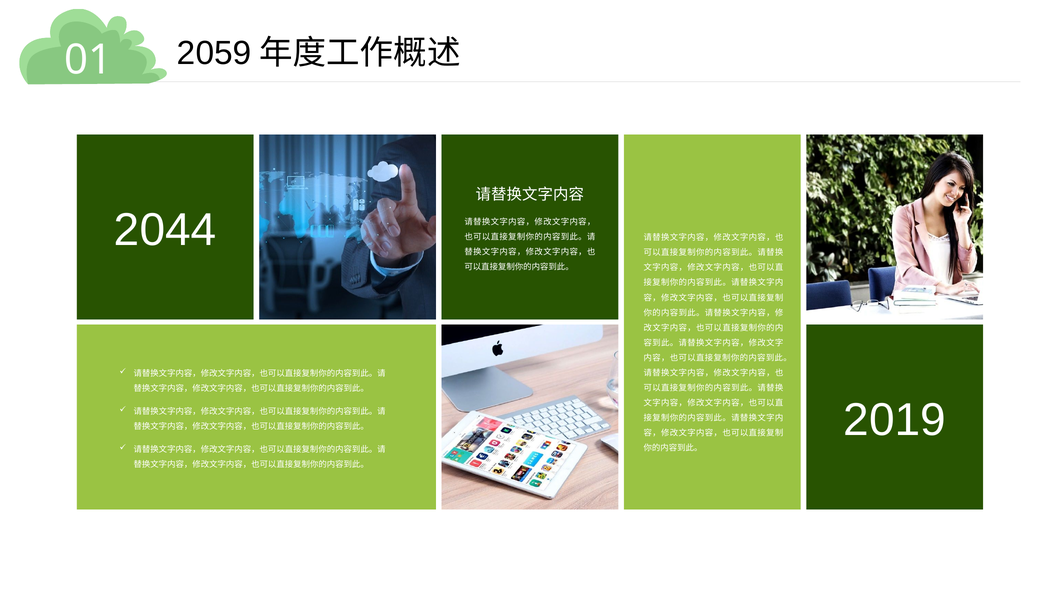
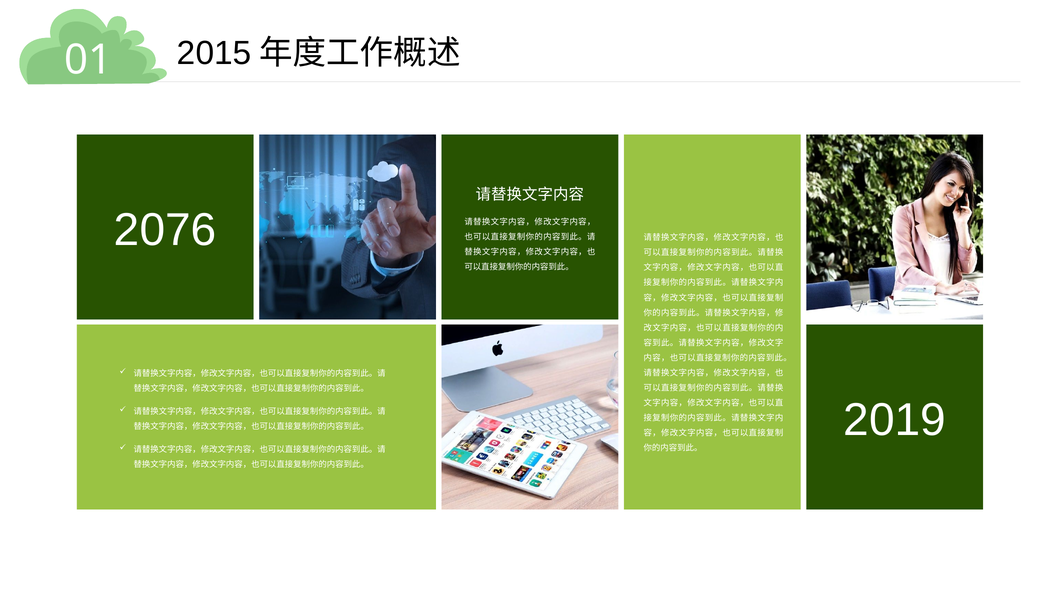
2059: 2059 -> 2015 (214, 53)
2044: 2044 -> 2076 (165, 230)
